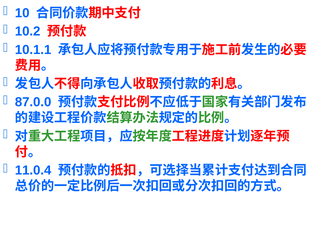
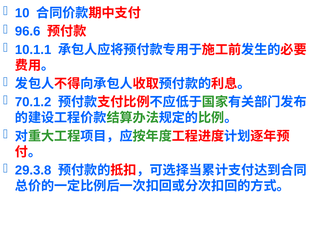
10.2: 10.2 -> 96.6 (28, 31)
87.0.0: 87.0.0 -> 70.1.2 (33, 102)
11.0.4: 11.0.4 -> 29.3.8 (33, 170)
